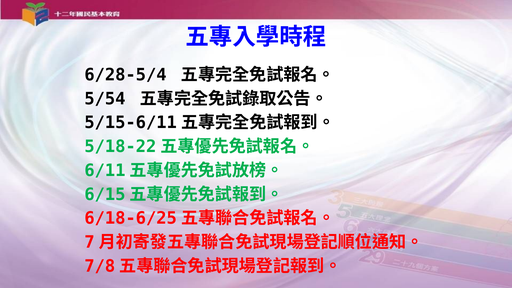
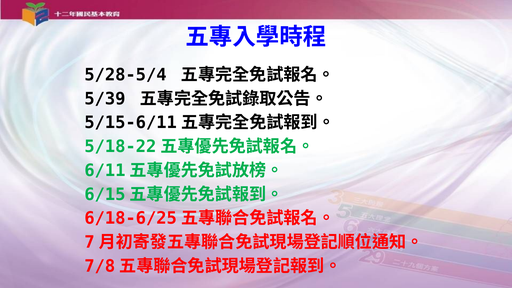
6/28-5/4: 6/28-5/4 -> 5/28-5/4 (125, 75)
5/54: 5/54 -> 5/39 (105, 99)
